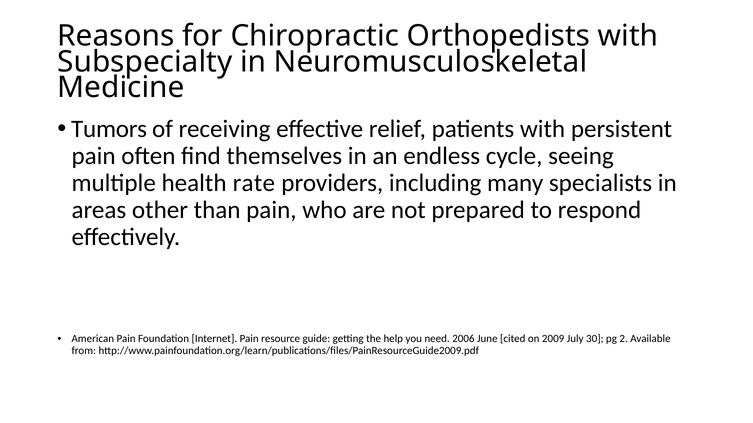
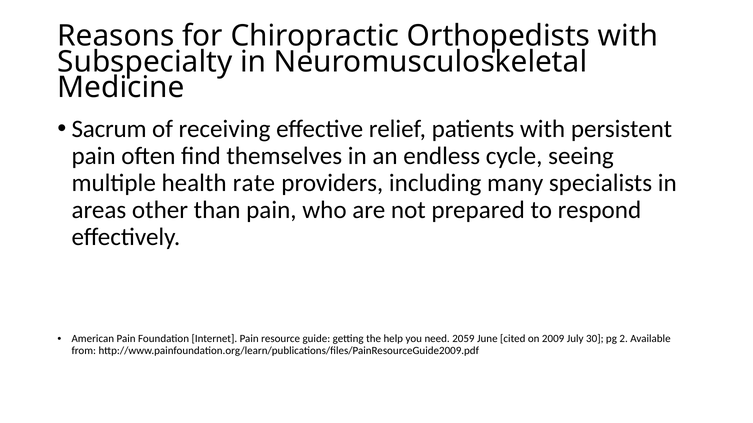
Tumors: Tumors -> Sacrum (109, 129)
2006: 2006 -> 2059 (463, 339)
